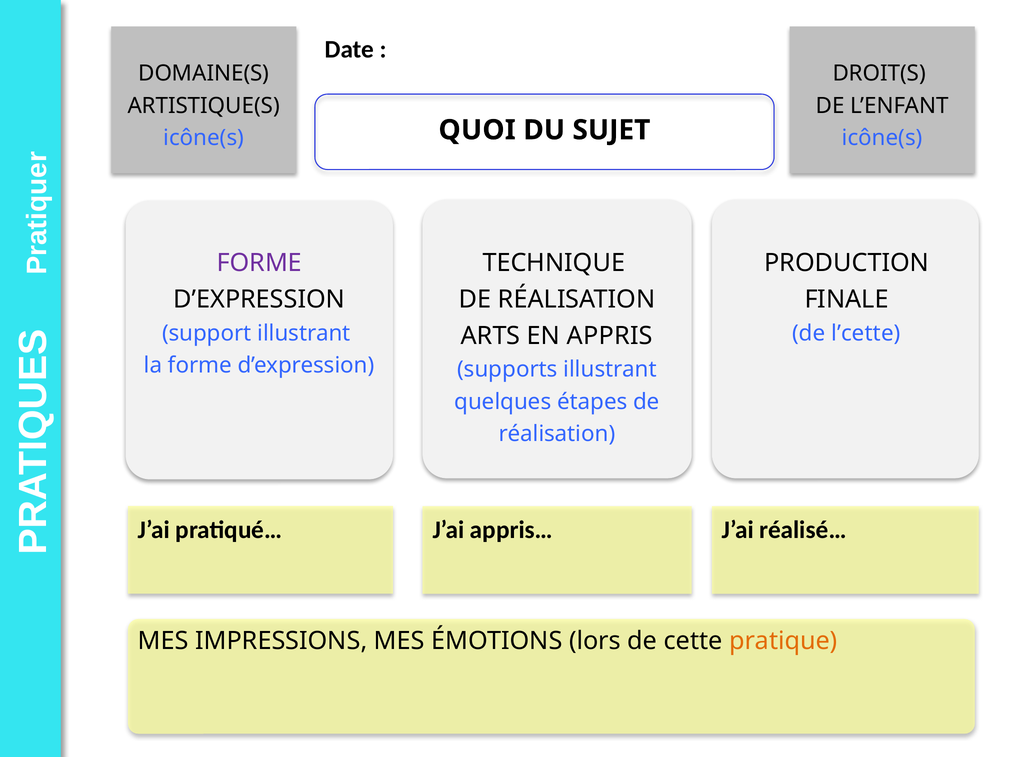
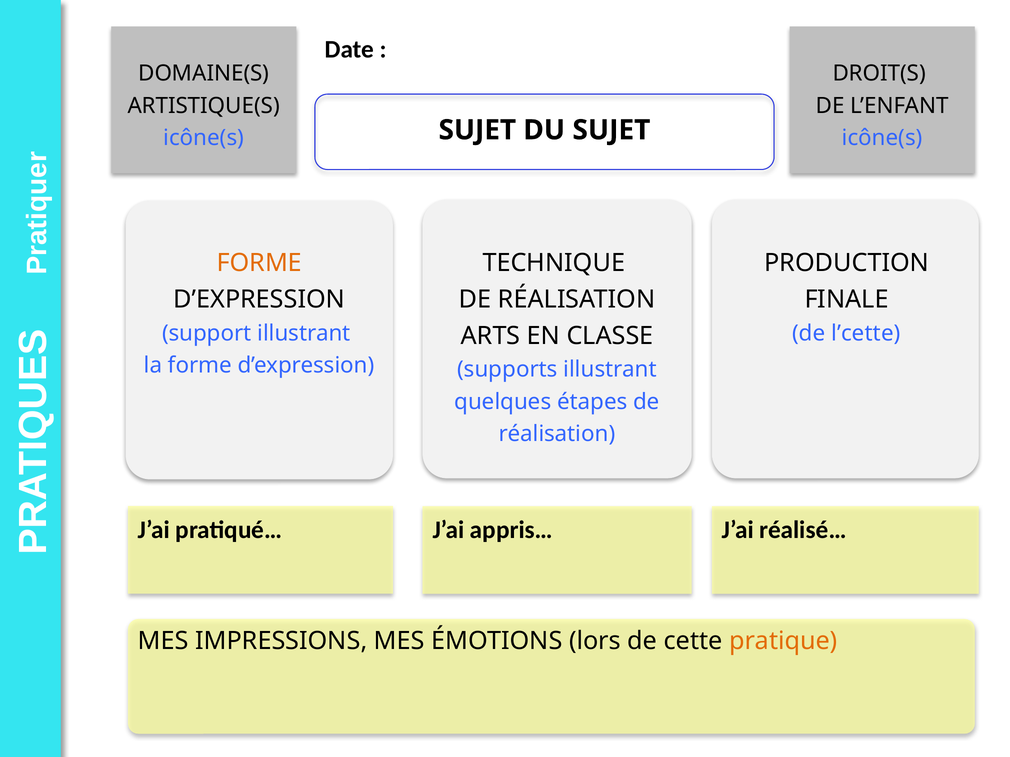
QUOI: QUOI -> SUJET (477, 130)
FORME colour: purple -> orange (259, 263)
APPRIS: APPRIS -> CLASSE (610, 336)
